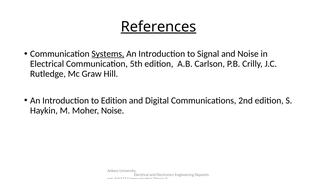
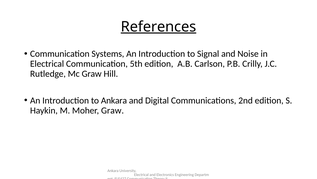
Systems underline: present -> none (108, 54)
to Edition: Edition -> Ankara (114, 100)
Moher Noise: Noise -> Graw (113, 110)
